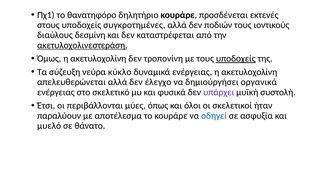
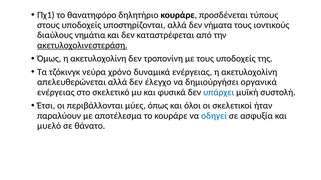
εκτενές: εκτενές -> τύπους (264, 15)
συγκροτημένες: συγκροτημένες -> υποστηρίζονται (134, 25)
ποδιών: ποδιών -> νήματα (218, 25)
δεσμίνη: δεσμίνη -> νημάτια (90, 35)
υποδοχείς underline: present -> none (236, 59)
σύζευξη: σύζευξη -> τζόκινγκ (65, 72)
κύκλο: κύκλο -> χρόνο (120, 72)
υπάρχει colour: purple -> blue (219, 92)
